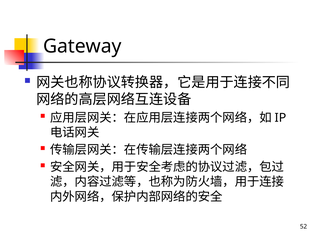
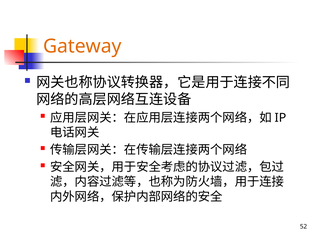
Gateway colour: black -> orange (82, 46)
